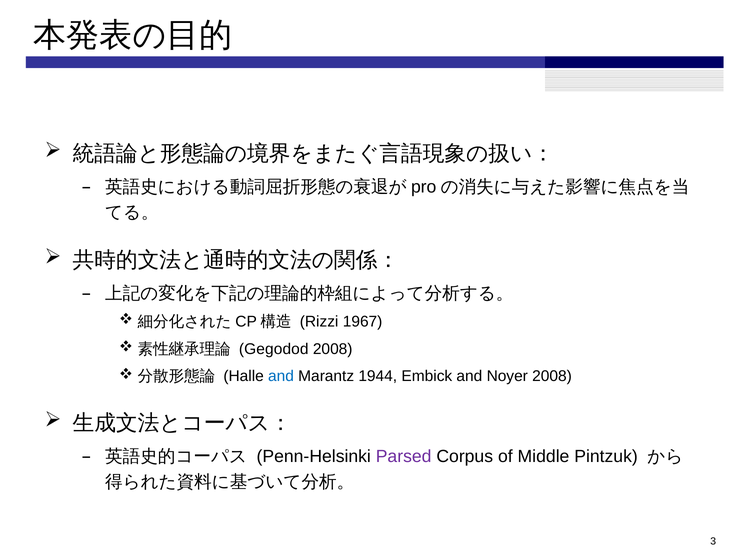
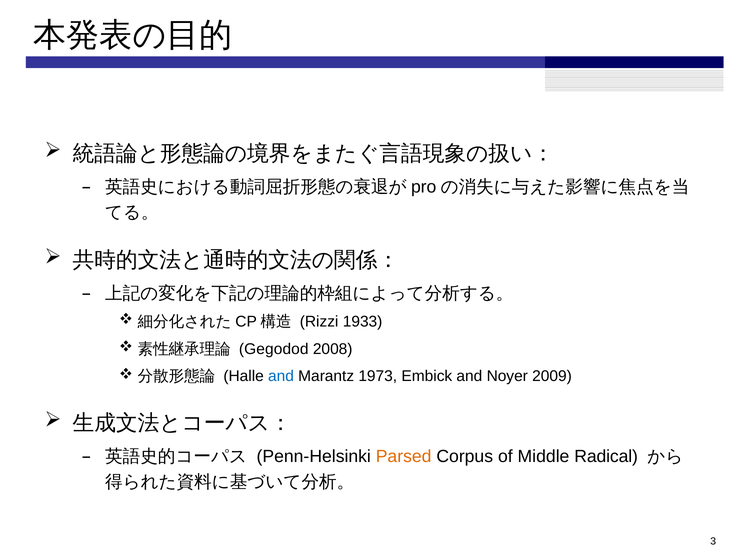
1967: 1967 -> 1933 (363, 322)
1944: 1944 -> 1973 (378, 376)
Noyer 2008: 2008 -> 2009 (552, 376)
Parsed colour: purple -> orange (404, 456)
Pintzuk: Pintzuk -> Radical (606, 456)
